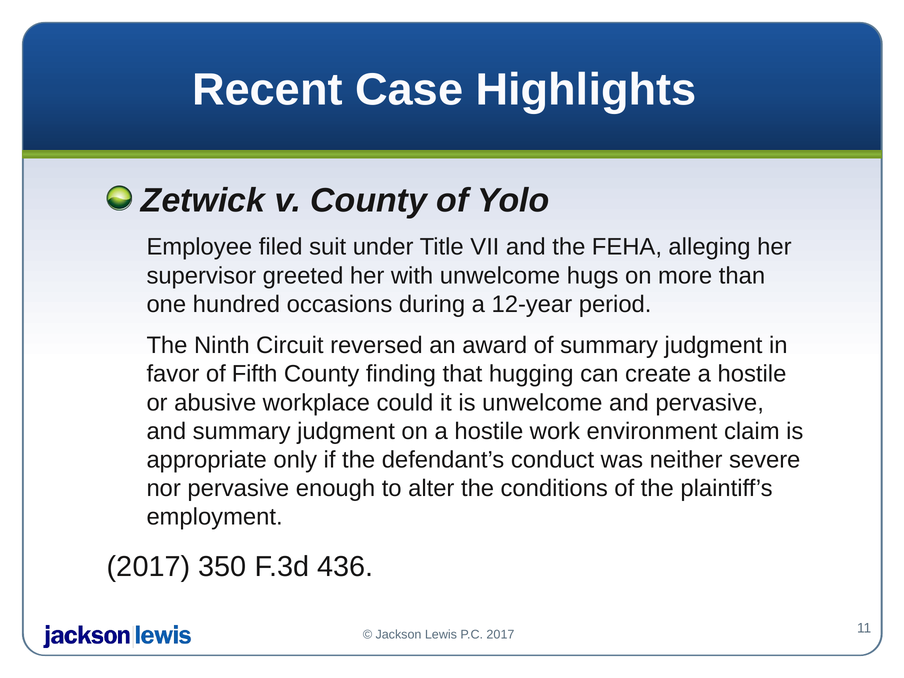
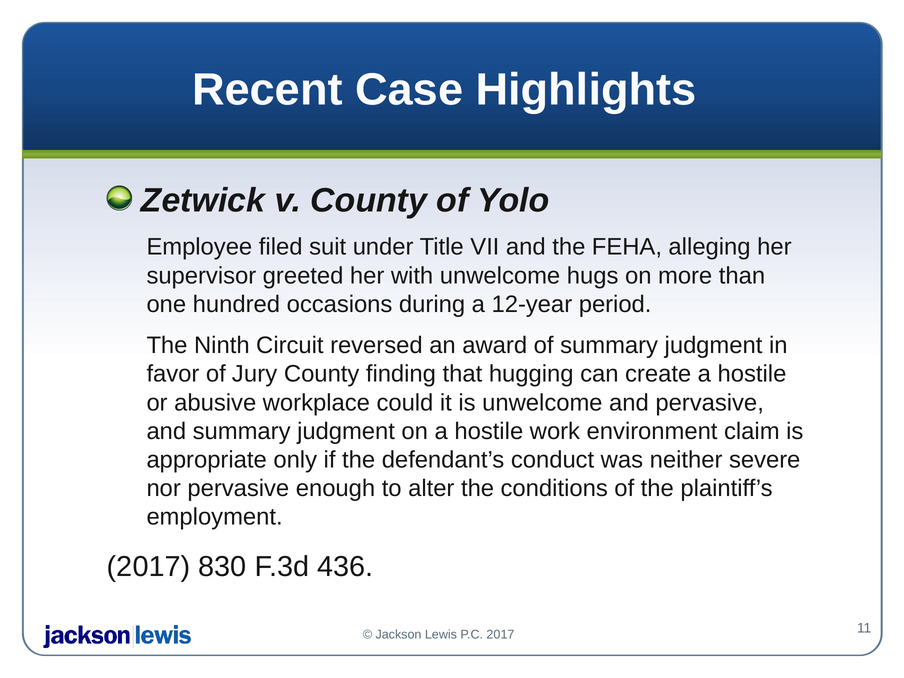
Fifth: Fifth -> Jury (255, 374)
350: 350 -> 830 (222, 567)
